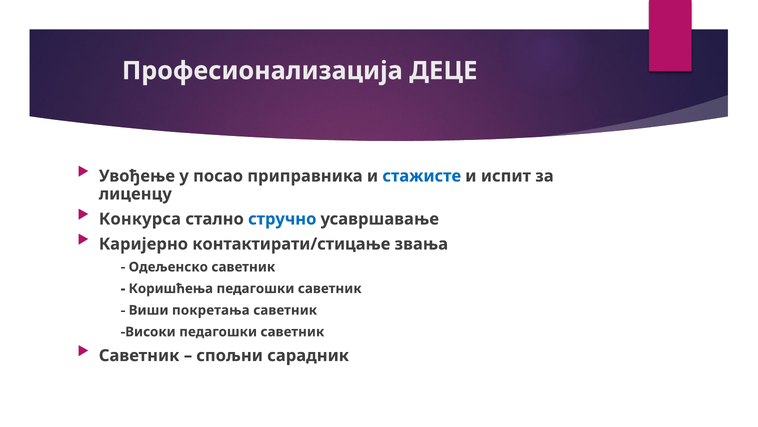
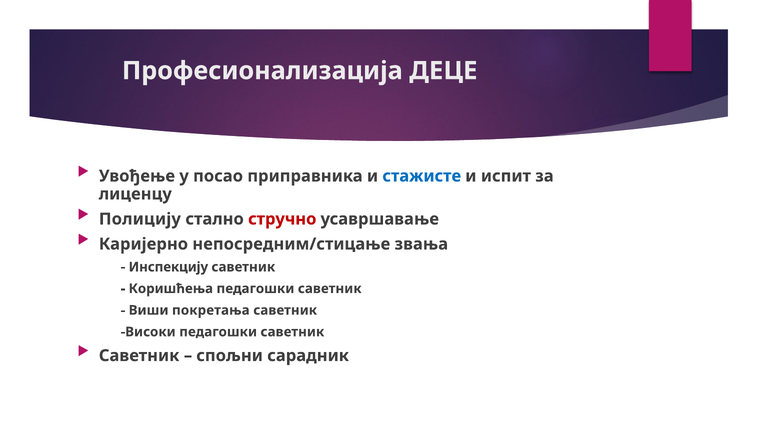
Конкурса: Конкурса -> Полицију (140, 219)
стручно colour: blue -> red (282, 219)
контактирати/стицање: контактирати/стицање -> непосредним/стицање (291, 244)
Одељенско: Одељенско -> Инспекцију (168, 267)
